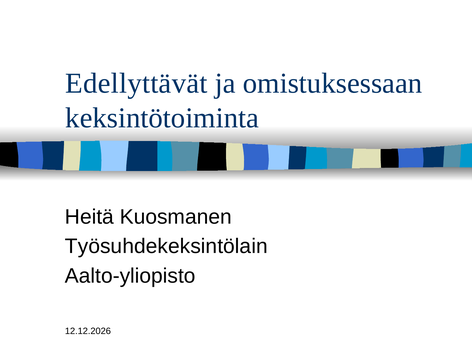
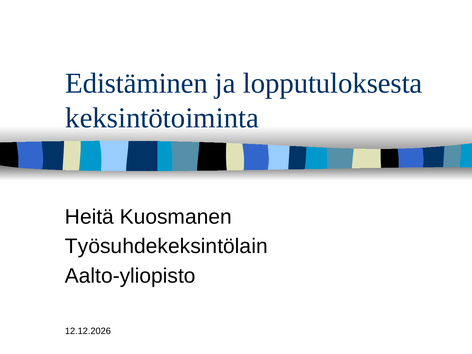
Edellyttävät: Edellyttävät -> Edistäminen (137, 83)
omistuksessaan: omistuksessaan -> lopputuloksesta (333, 83)
